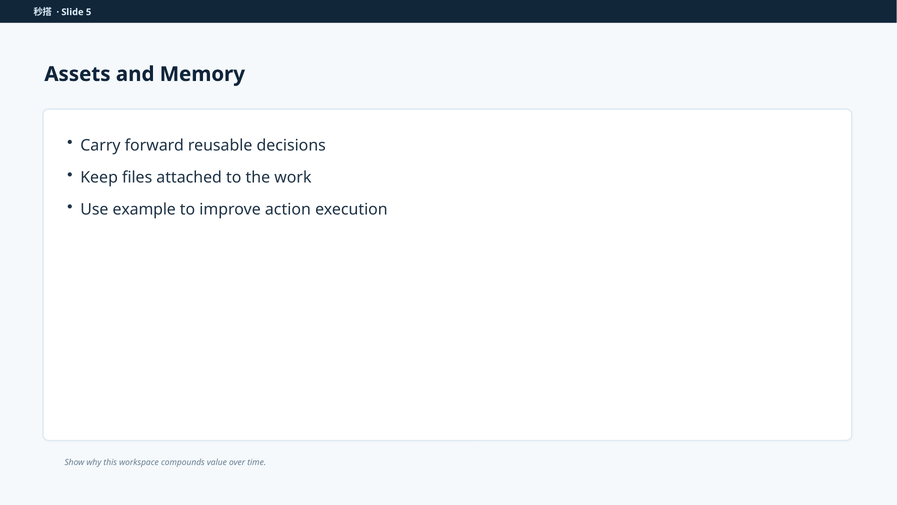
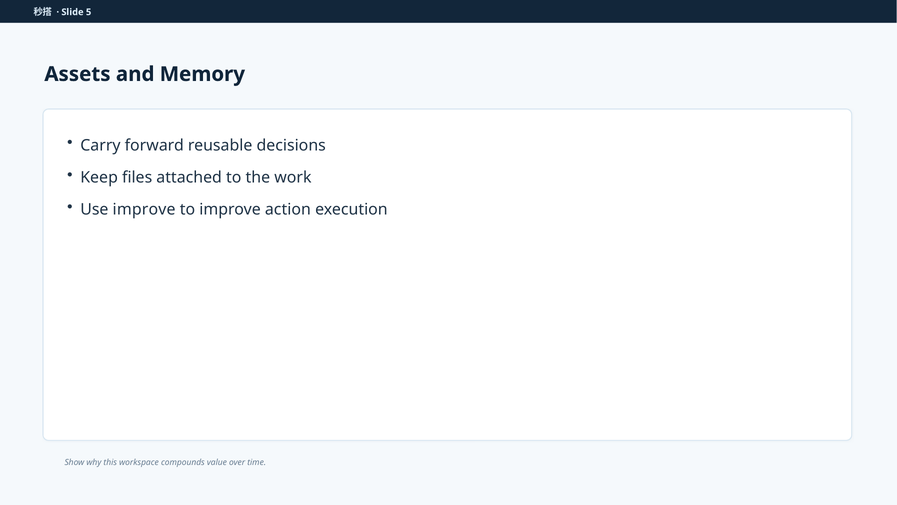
Use example: example -> improve (144, 209)
